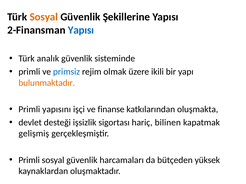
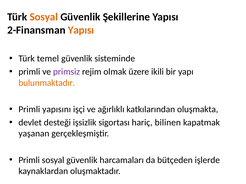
Yapısı colour: blue -> orange (81, 30)
analık: analık -> temel (48, 59)
primsiz colour: blue -> purple (66, 72)
finanse: finanse -> ağırlıklı (111, 110)
gelişmiş: gelişmiş -> yaşanan (34, 134)
yüksek: yüksek -> işlerde (207, 160)
